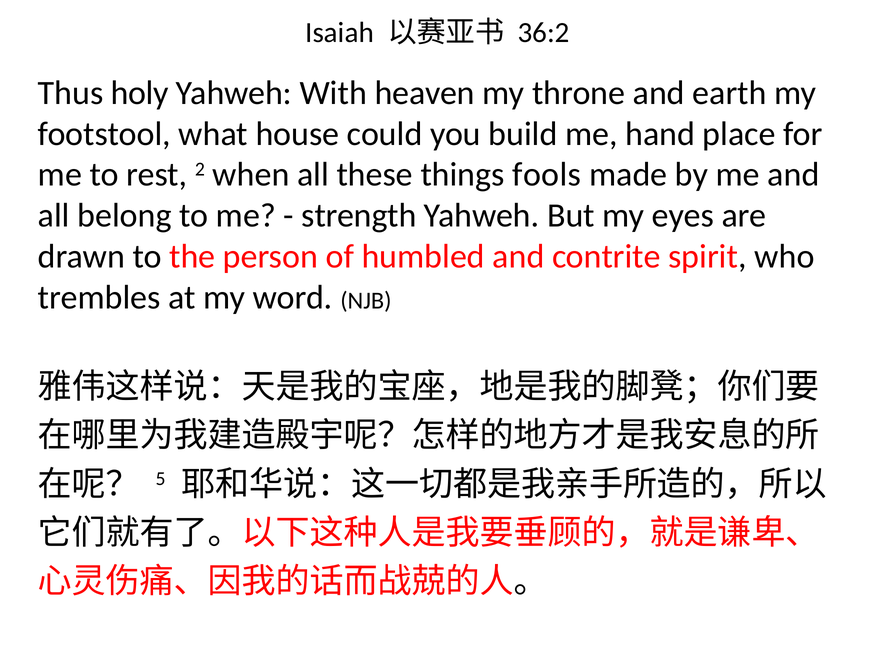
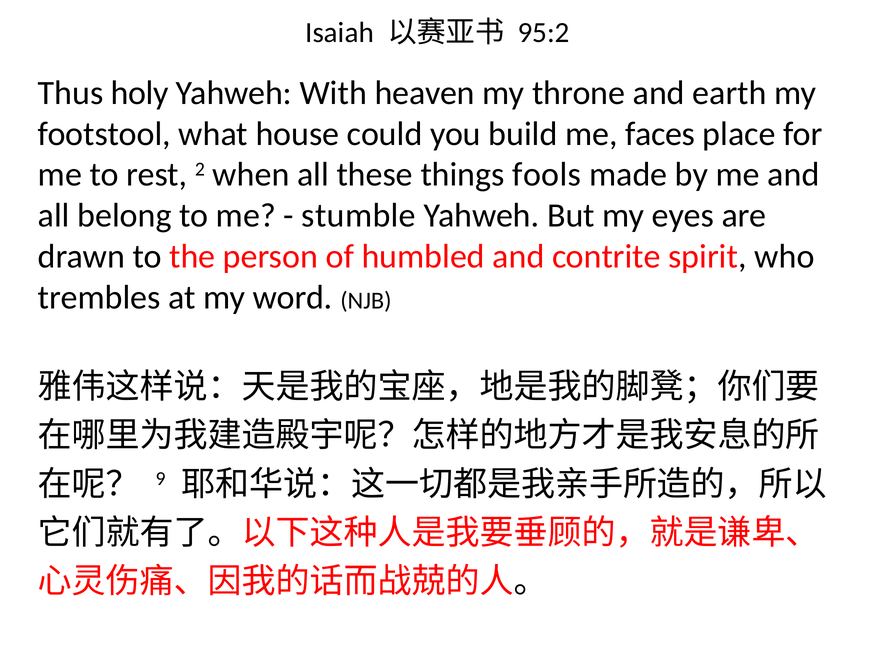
36:2: 36:2 -> 95:2 (544, 33)
hand: hand -> faces (660, 134)
strength: strength -> stumble (359, 215)
5: 5 -> 9 (161, 478)
